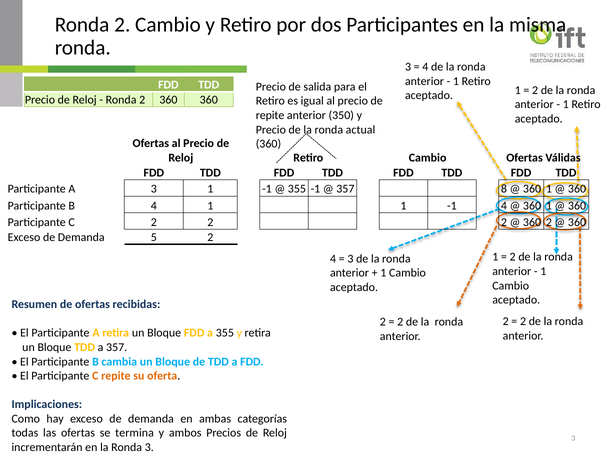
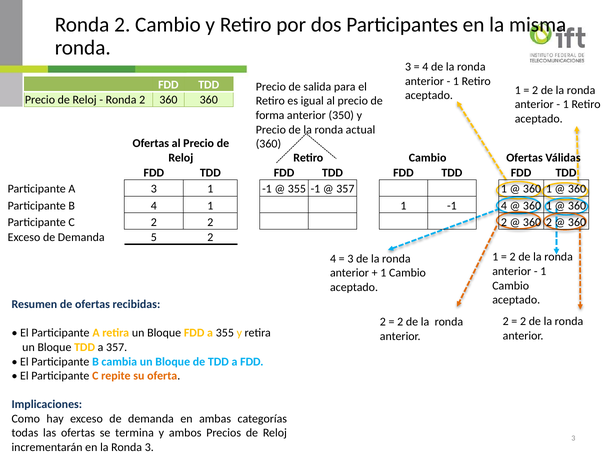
repite: repite -> forma (270, 115)
357 8: 8 -> 1 (504, 189)
